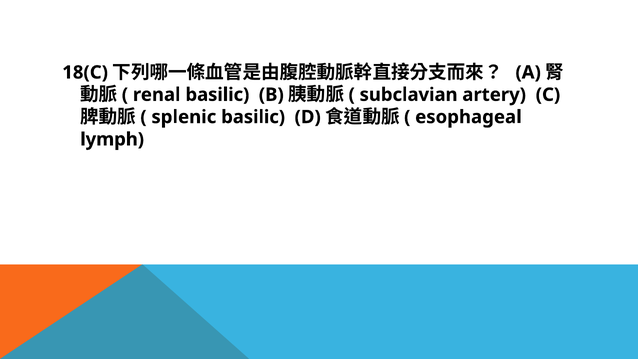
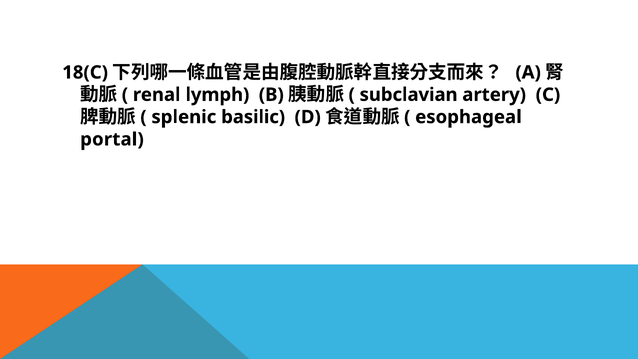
renal basilic: basilic -> lymph (217, 95)
lymph: lymph -> portal (112, 139)
